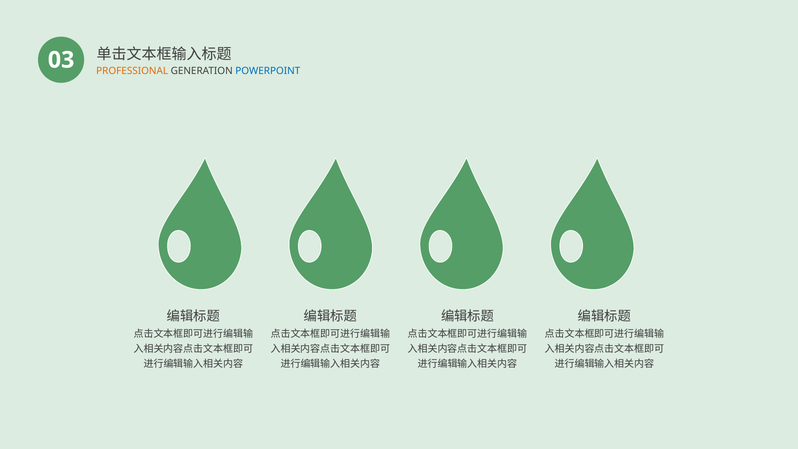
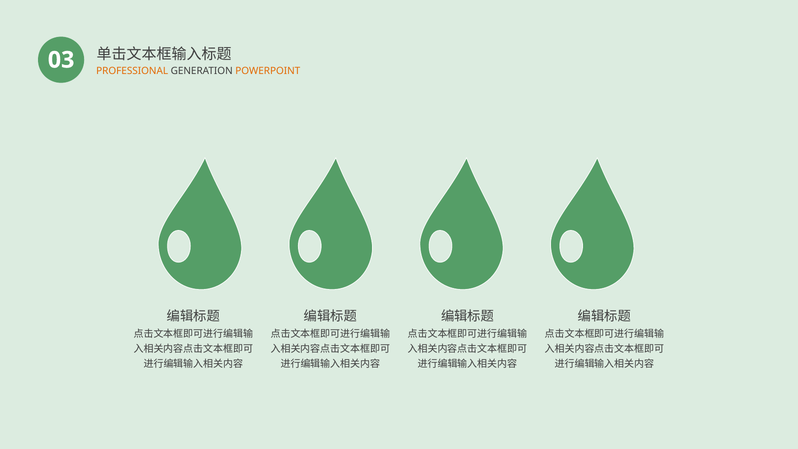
POWERPOINT colour: blue -> orange (268, 71)
